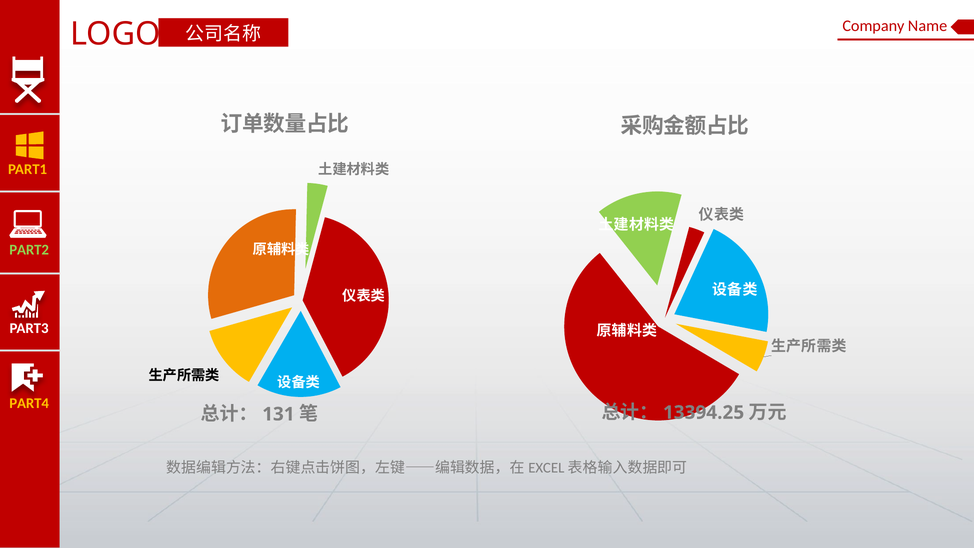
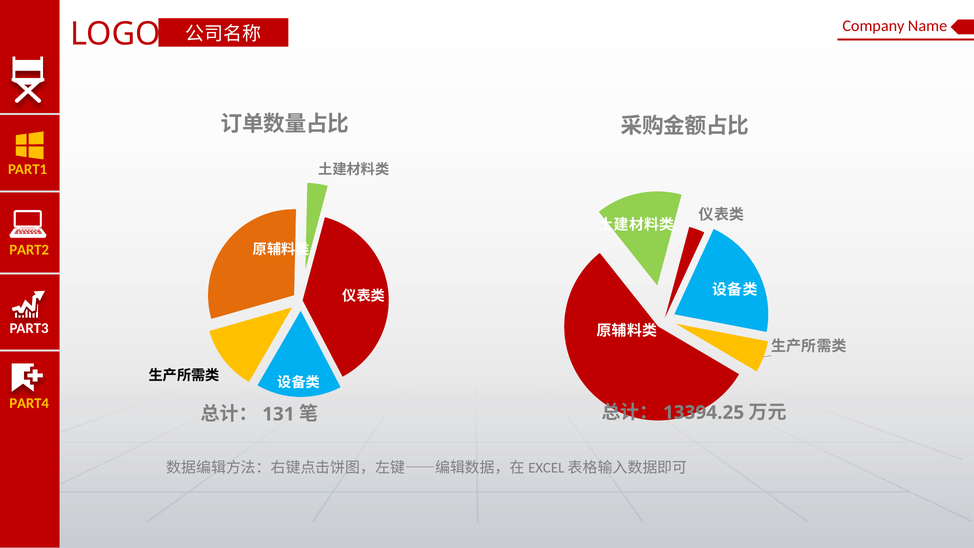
PART2 colour: light green -> yellow (29, 250)
